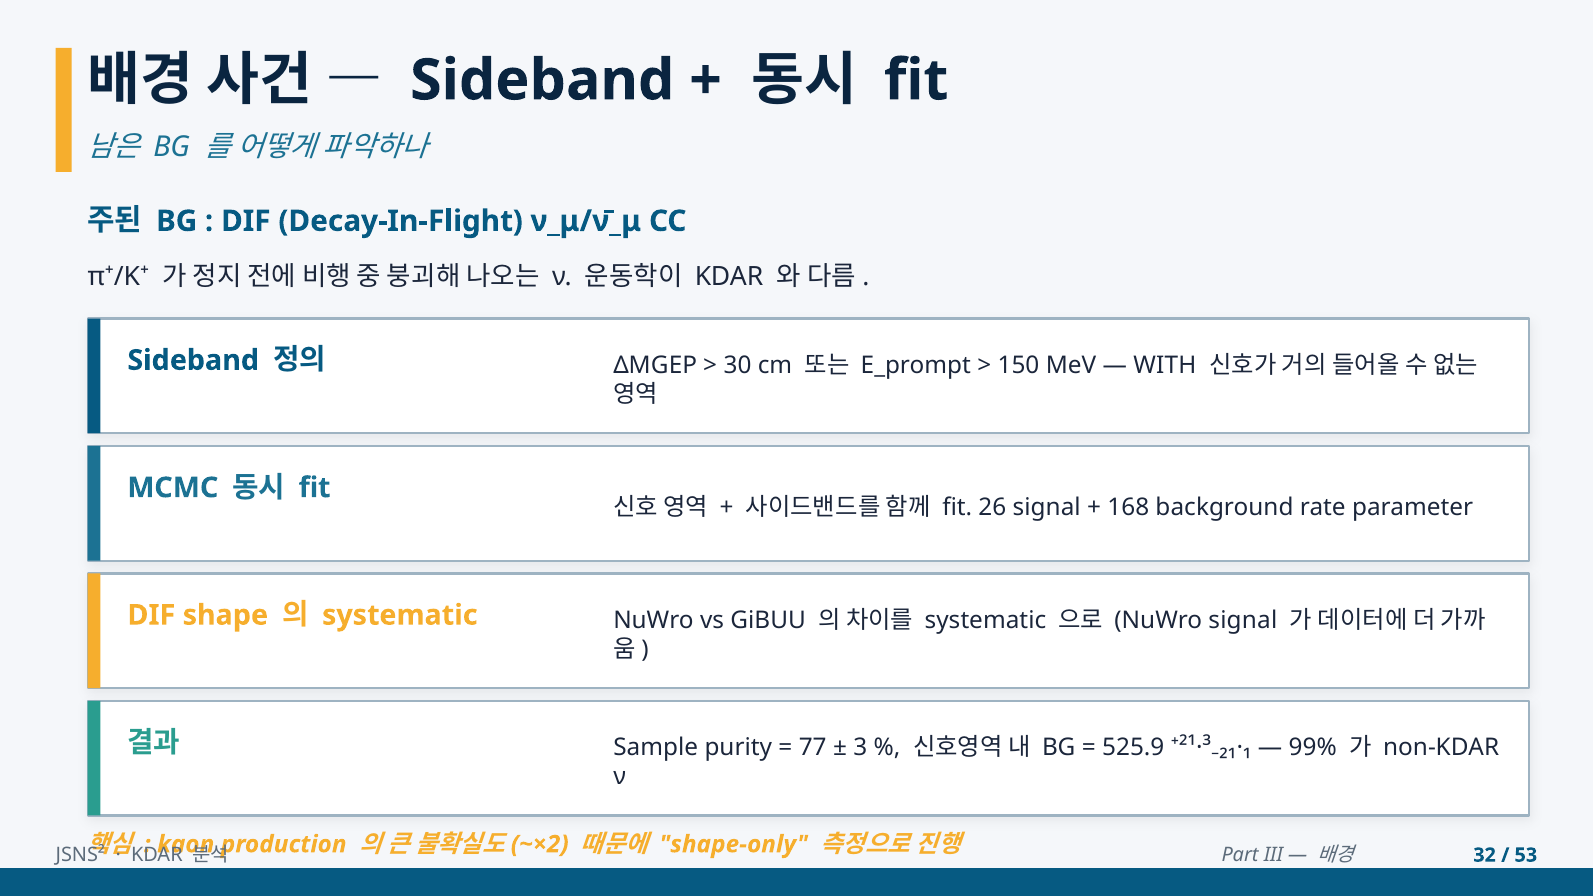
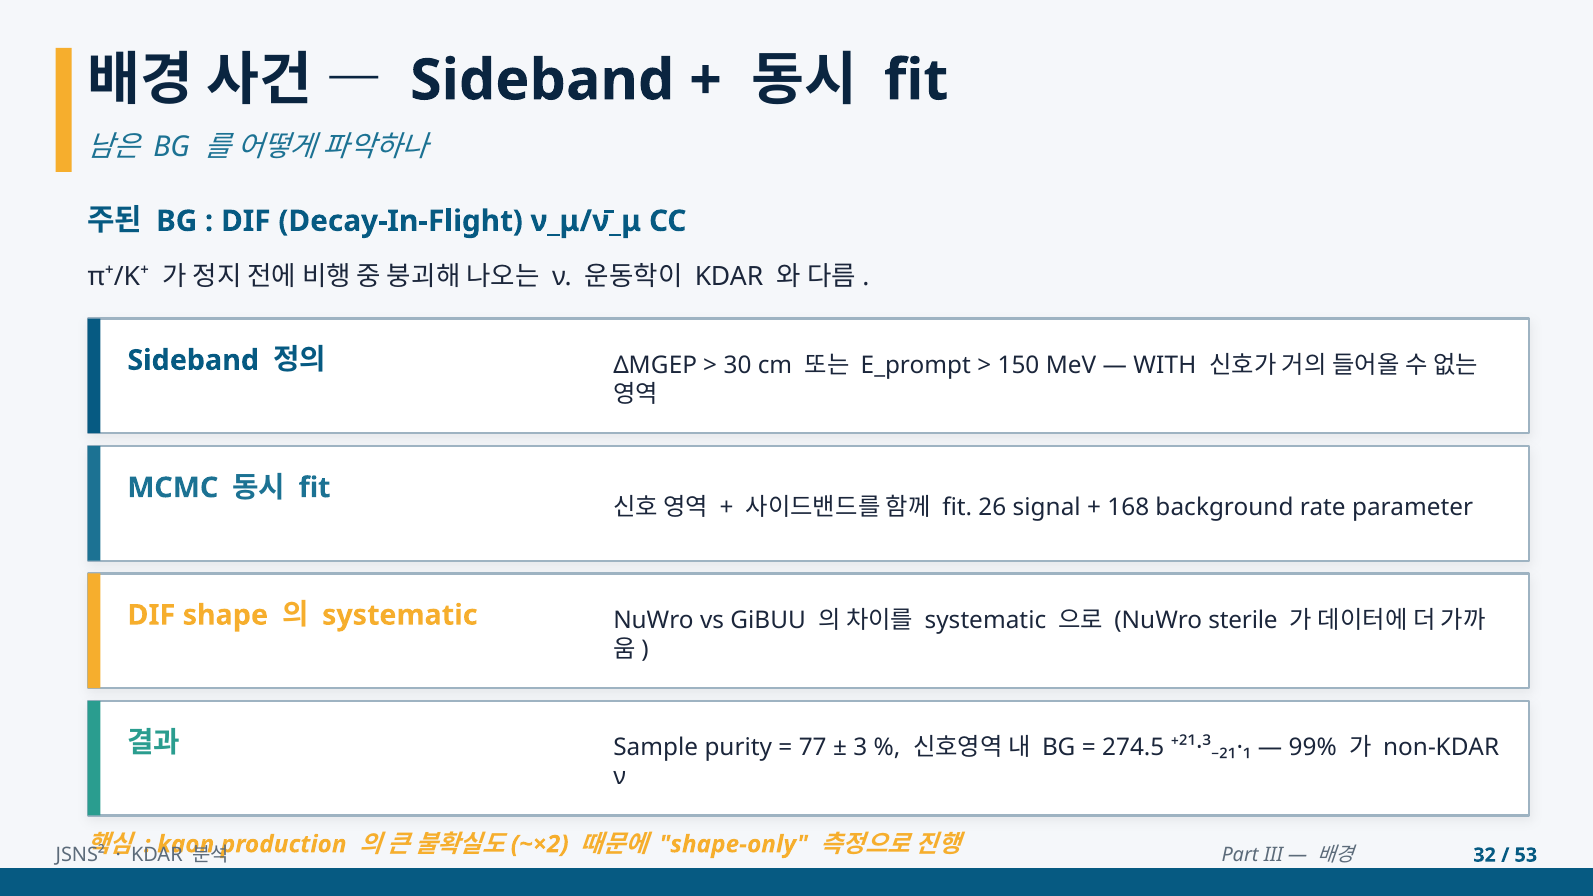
NuWro signal: signal -> sterile (1243, 620)
525.9: 525.9 -> 274.5 (1133, 748)
